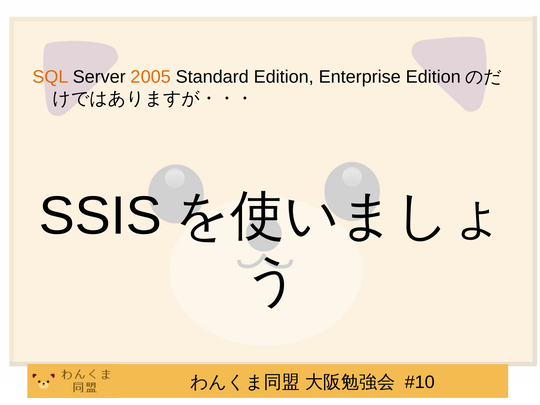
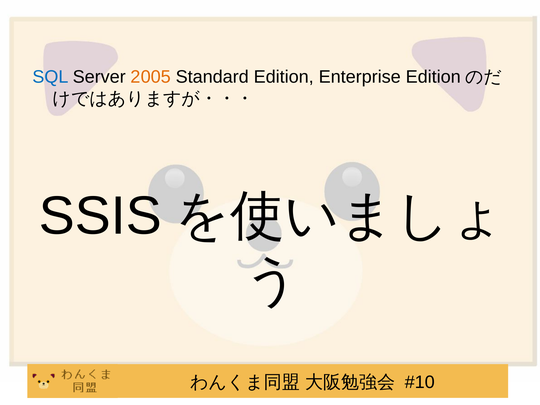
SQL colour: orange -> blue (50, 77)
